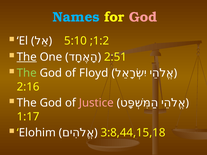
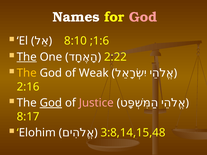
Names colour: light blue -> white (76, 17)
1:2: 1:2 -> 1:6 (101, 41)
5:10: 5:10 -> 8:10 (76, 41)
2:51: 2:51 -> 2:22 (115, 57)
The colour: light green -> yellow (27, 73)
Floyd: Floyd -> Weak (94, 73)
God underline: none -> present (51, 103)
1:17: 1:17 -> 8:17 (28, 117)
3:8,44,15,18: 3:8,44,15,18 -> 3:8,14,15,48 (133, 133)
